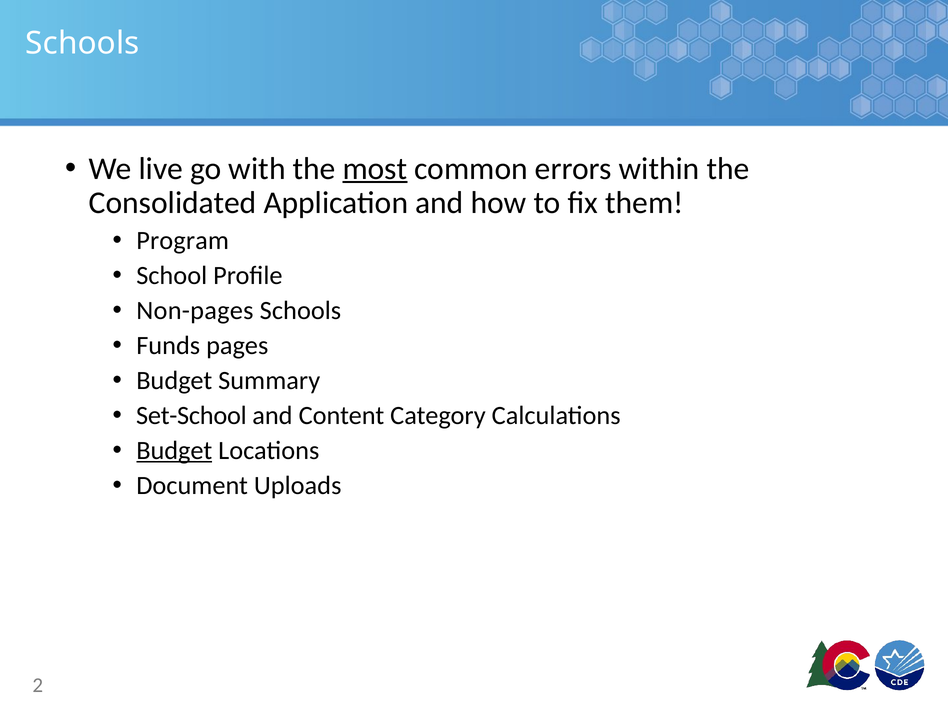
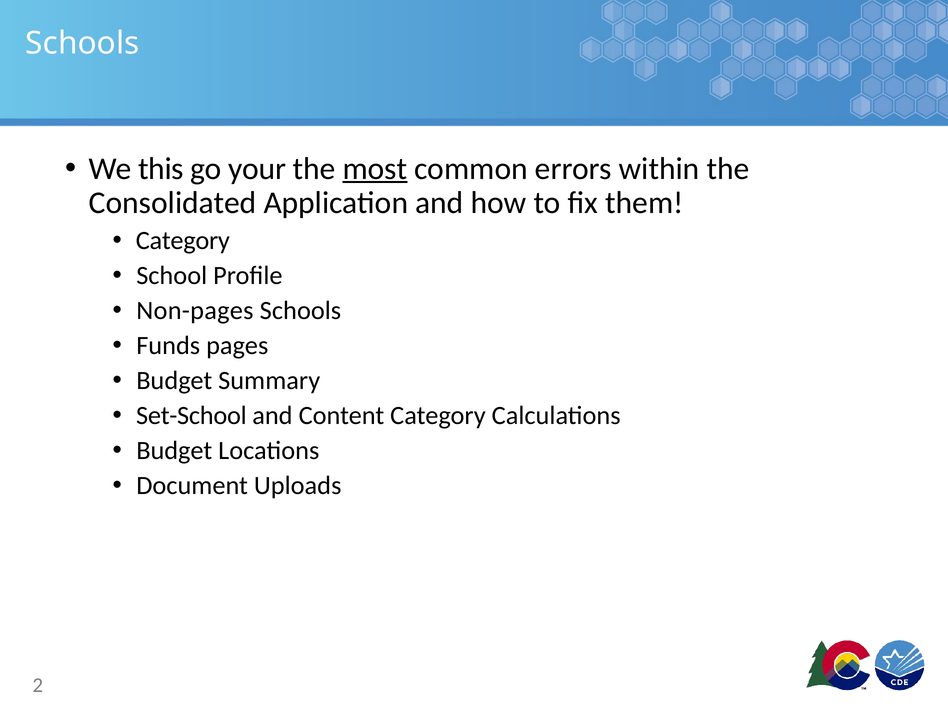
live: live -> this (161, 169)
with: with -> your (257, 169)
Program: Program -> Category (183, 241)
Budget underline: present -> none (174, 451)
